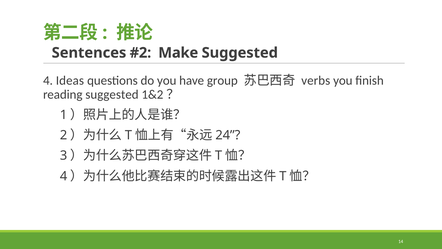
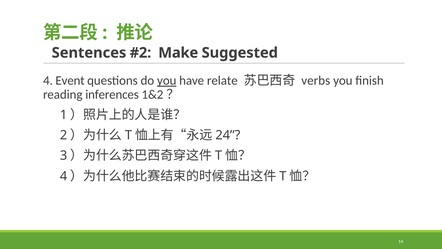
Ideas: Ideas -> Event (70, 81)
you underline: none -> present (167, 81)
group: group -> relate (222, 81)
reading suggested: suggested -> inferences (112, 94)
